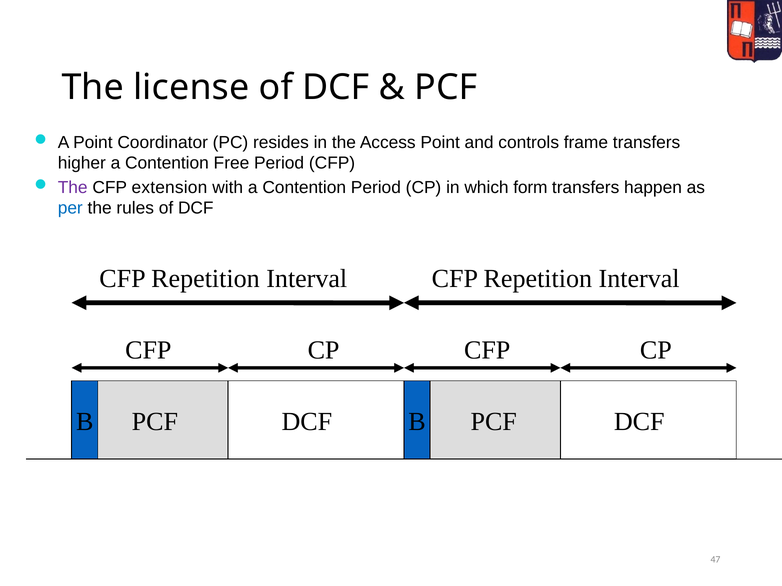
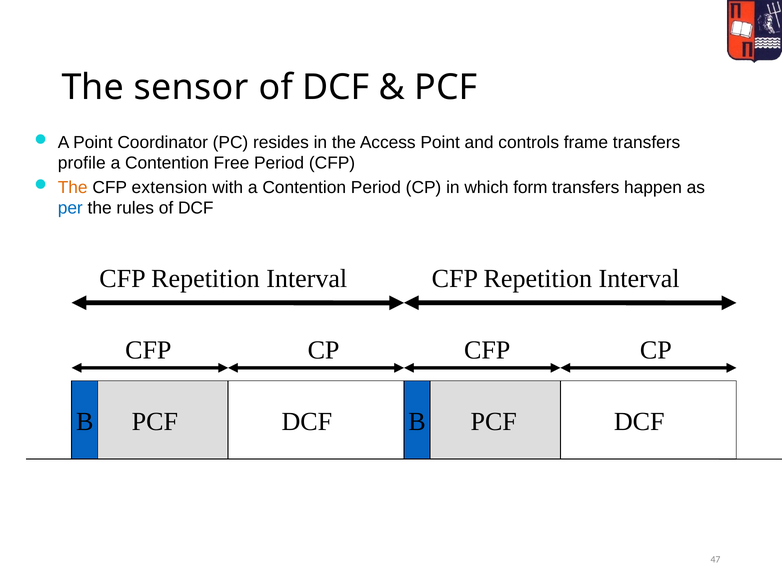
license: license -> sensor (191, 88)
higher: higher -> profile (82, 163)
The colour: purple -> orange (73, 188)
